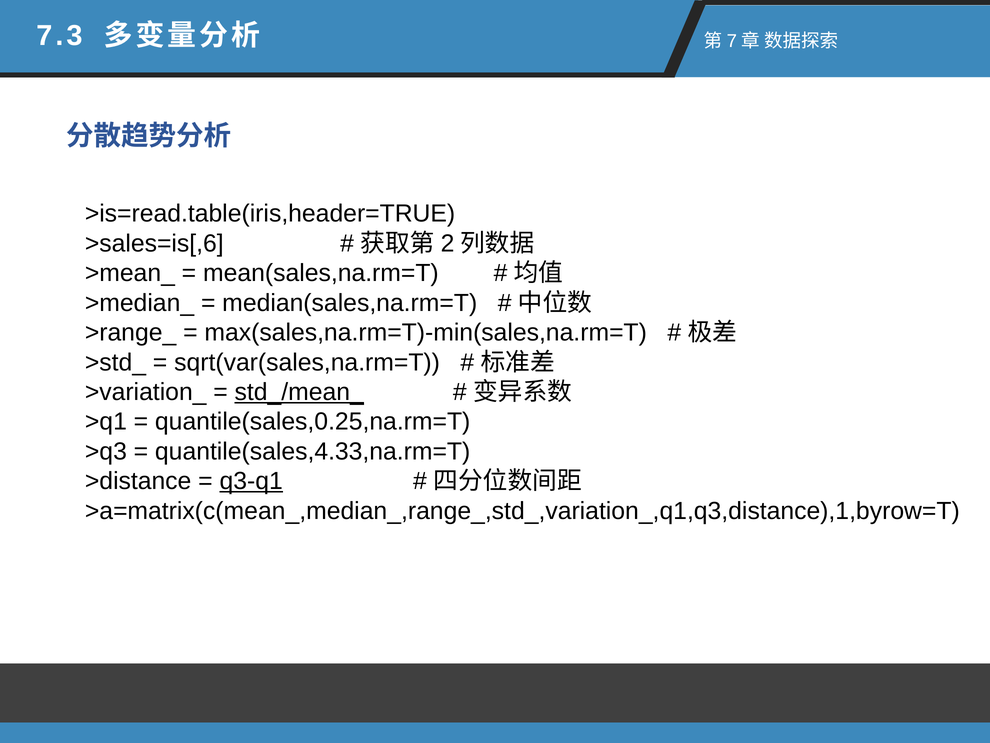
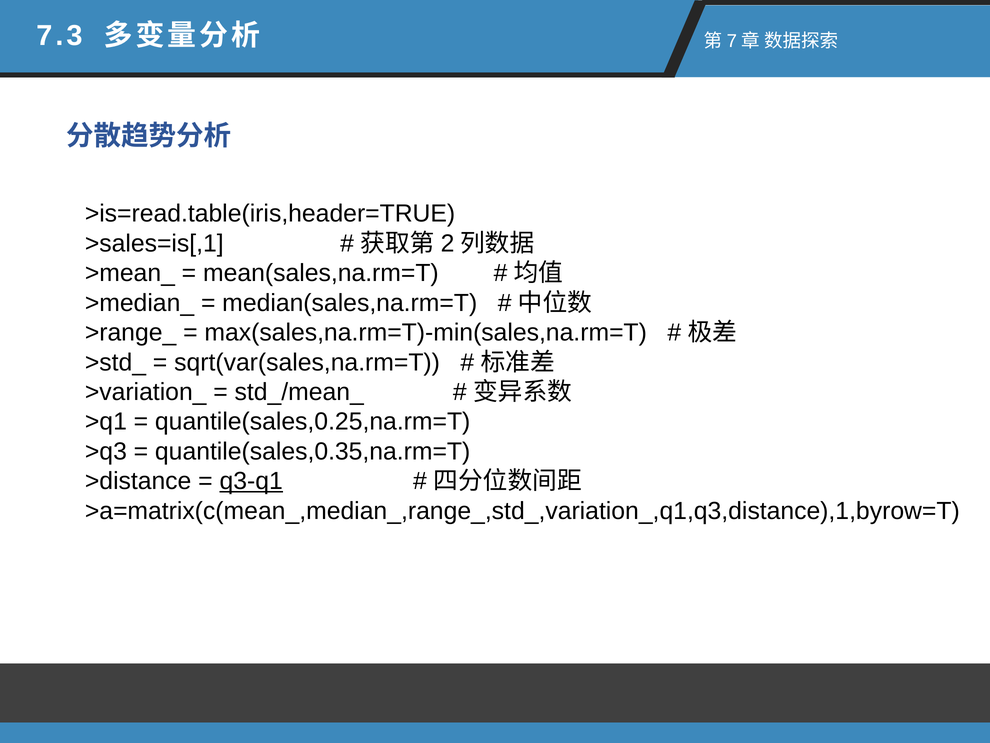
>sales=is[,6: >sales=is[,6 -> >sales=is[,1 (154, 243)
std_/mean_ underline: present -> none (299, 392)
quantile(sales,4.33,na.rm=T: quantile(sales,4.33,na.rm=T -> quantile(sales,0.35,na.rm=T (313, 451)
